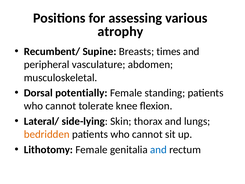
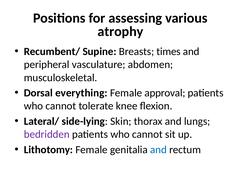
potentially: potentially -> everything (81, 93)
standing: standing -> approval (165, 93)
bedridden colour: orange -> purple (47, 134)
